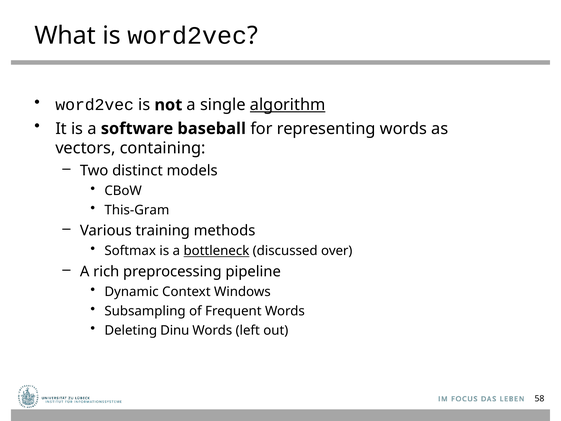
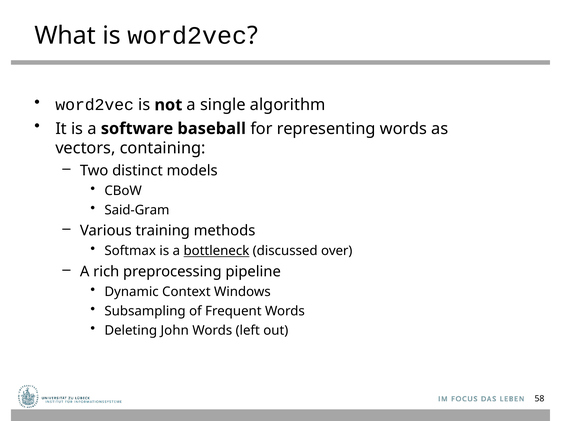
algorithm underline: present -> none (288, 105)
This-Gram: This-Gram -> Said-Gram (137, 210)
Dinu: Dinu -> John (175, 330)
